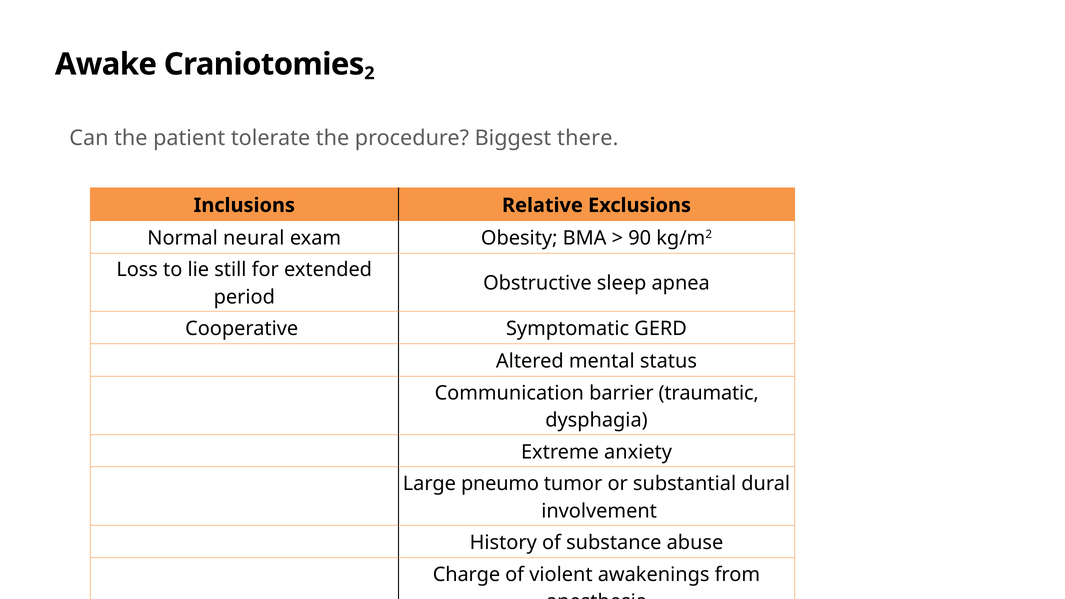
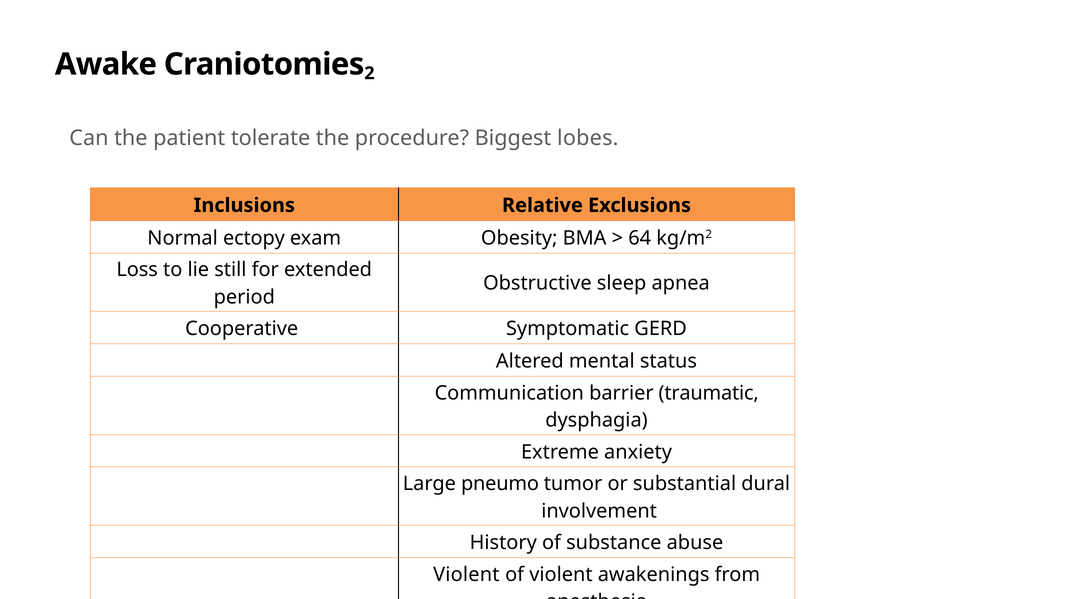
there: there -> lobes (588, 138)
neural: neural -> ectopy (254, 238)
90: 90 -> 64 (640, 238)
Charge: Charge -> Violent (466, 575)
